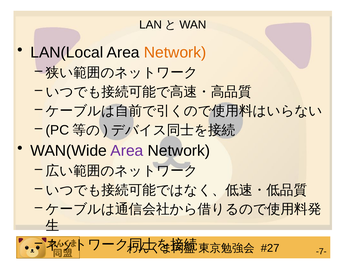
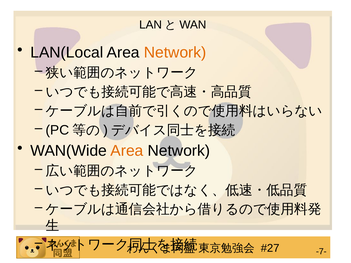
Area colour: purple -> orange (127, 151)
